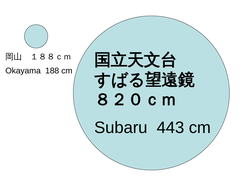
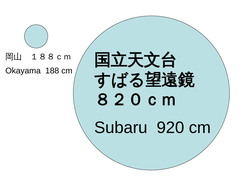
443: 443 -> 920 (171, 128)
